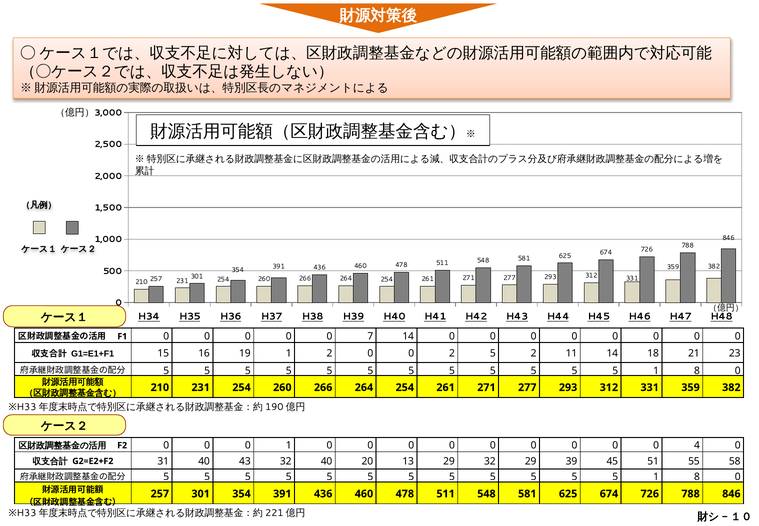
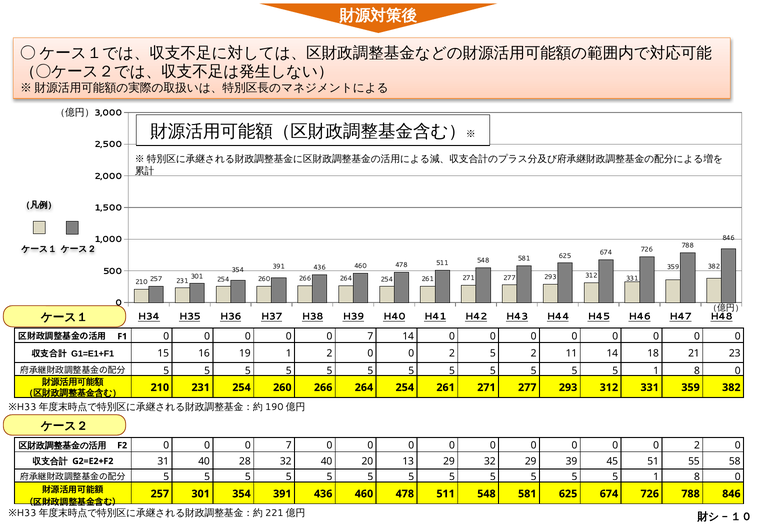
1: 1 -> 7 (289, 445)
0 0 0 4: 4 -> 2 (697, 445)
43: 43 -> 28 (245, 461)
